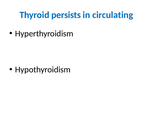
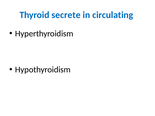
persists: persists -> secrete (66, 15)
